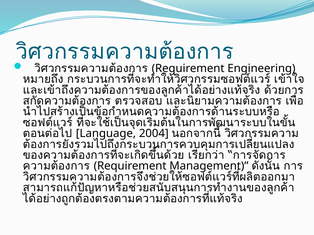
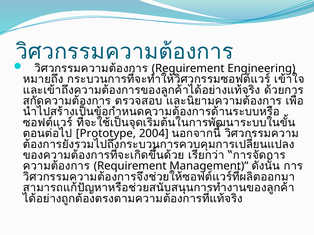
Language: Language -> Prototype (106, 134)
